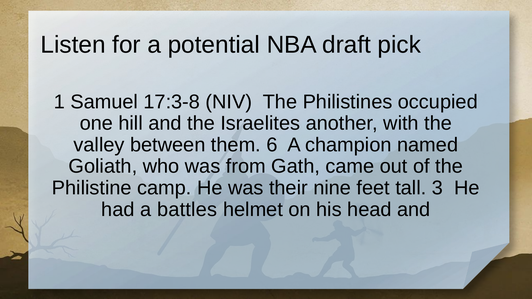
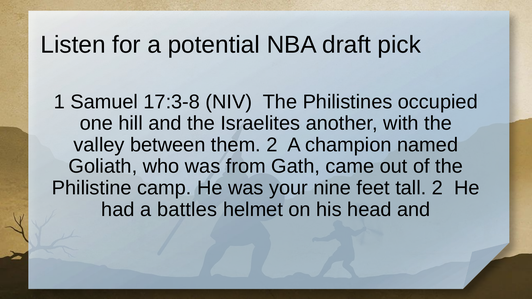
them 6: 6 -> 2 (272, 145)
their: their -> your (288, 188)
tall 3: 3 -> 2 (437, 188)
